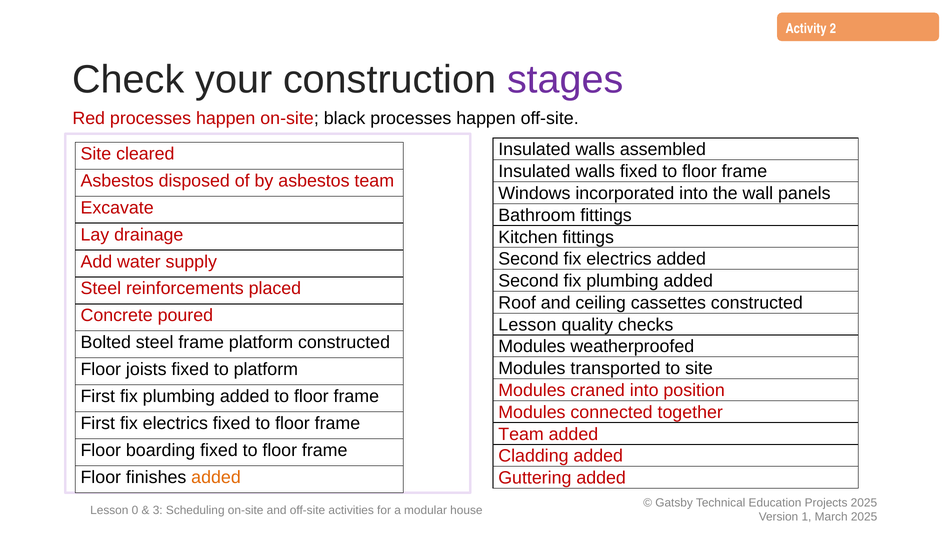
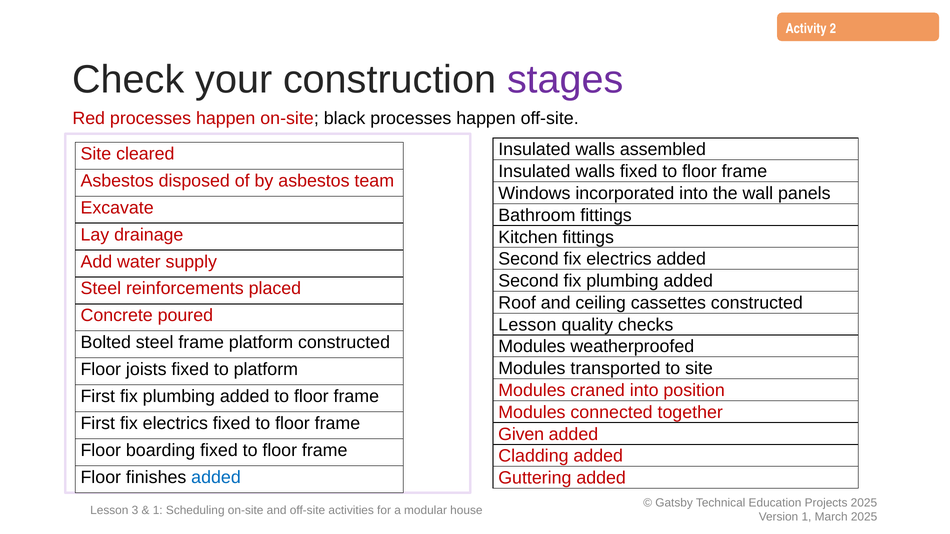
Team: Team -> Given (521, 434)
added colour: orange -> blue (216, 478)
0: 0 -> 3 (135, 511)
3: 3 -> 1 (158, 511)
